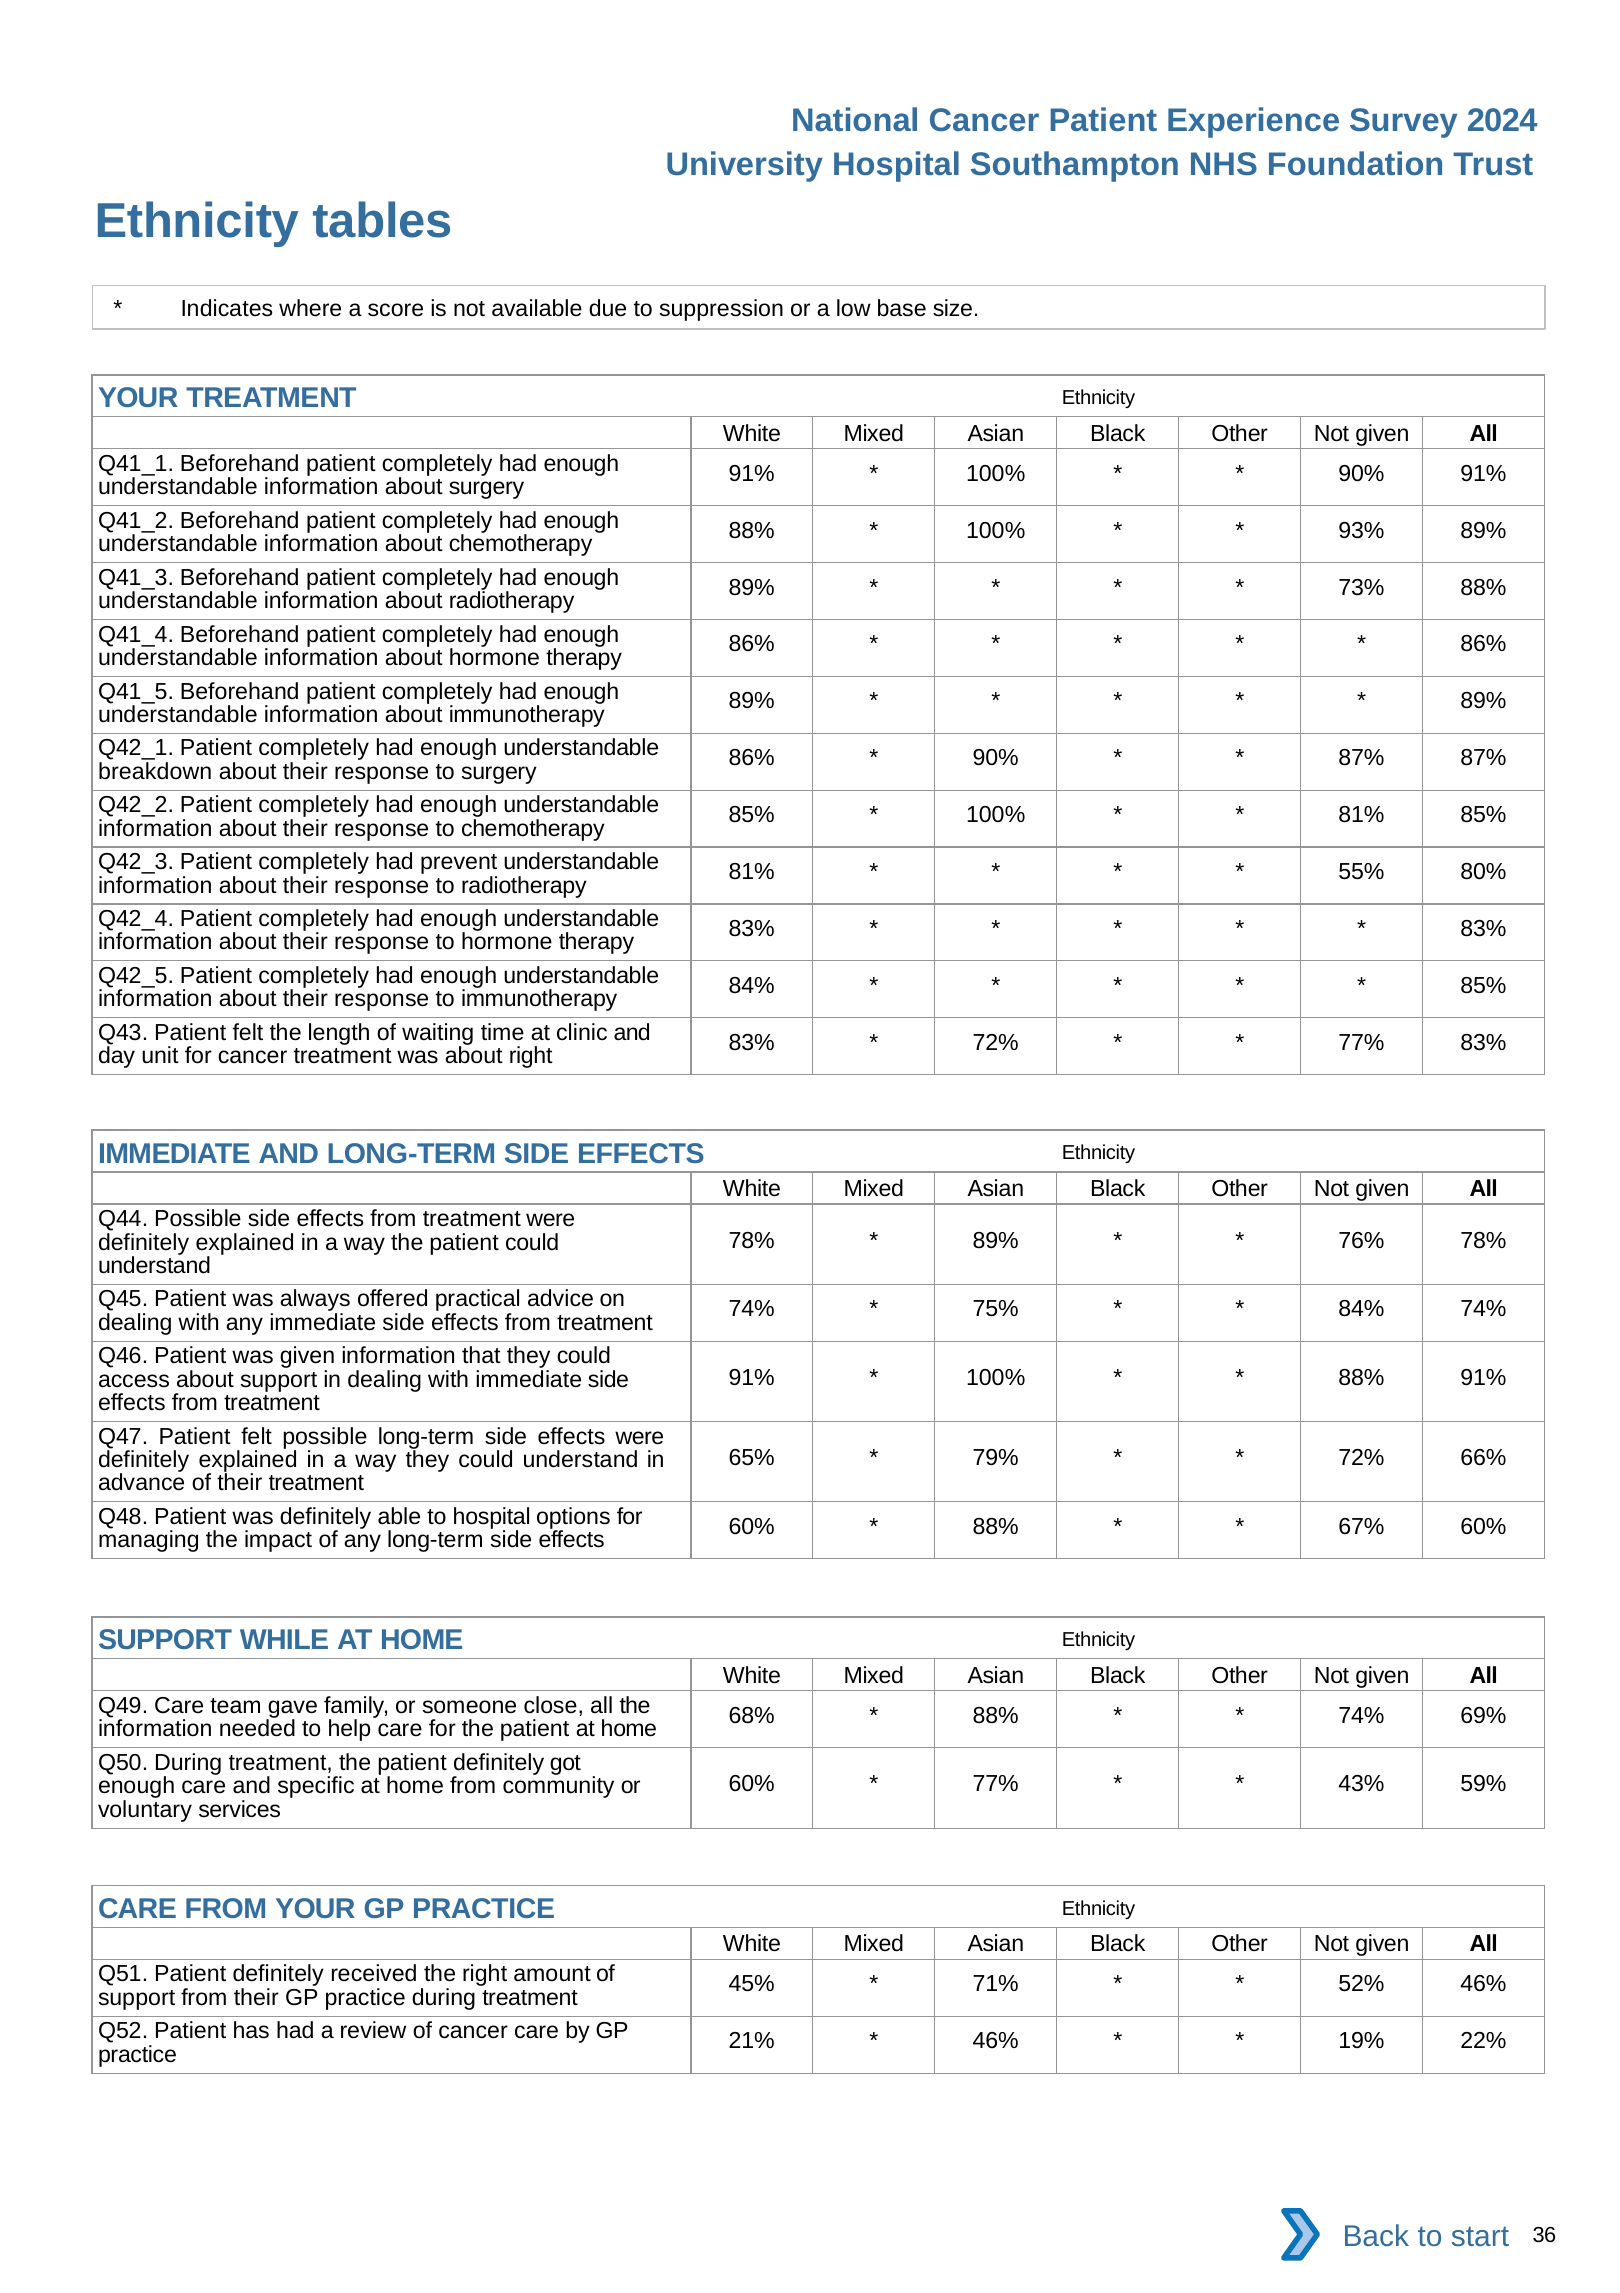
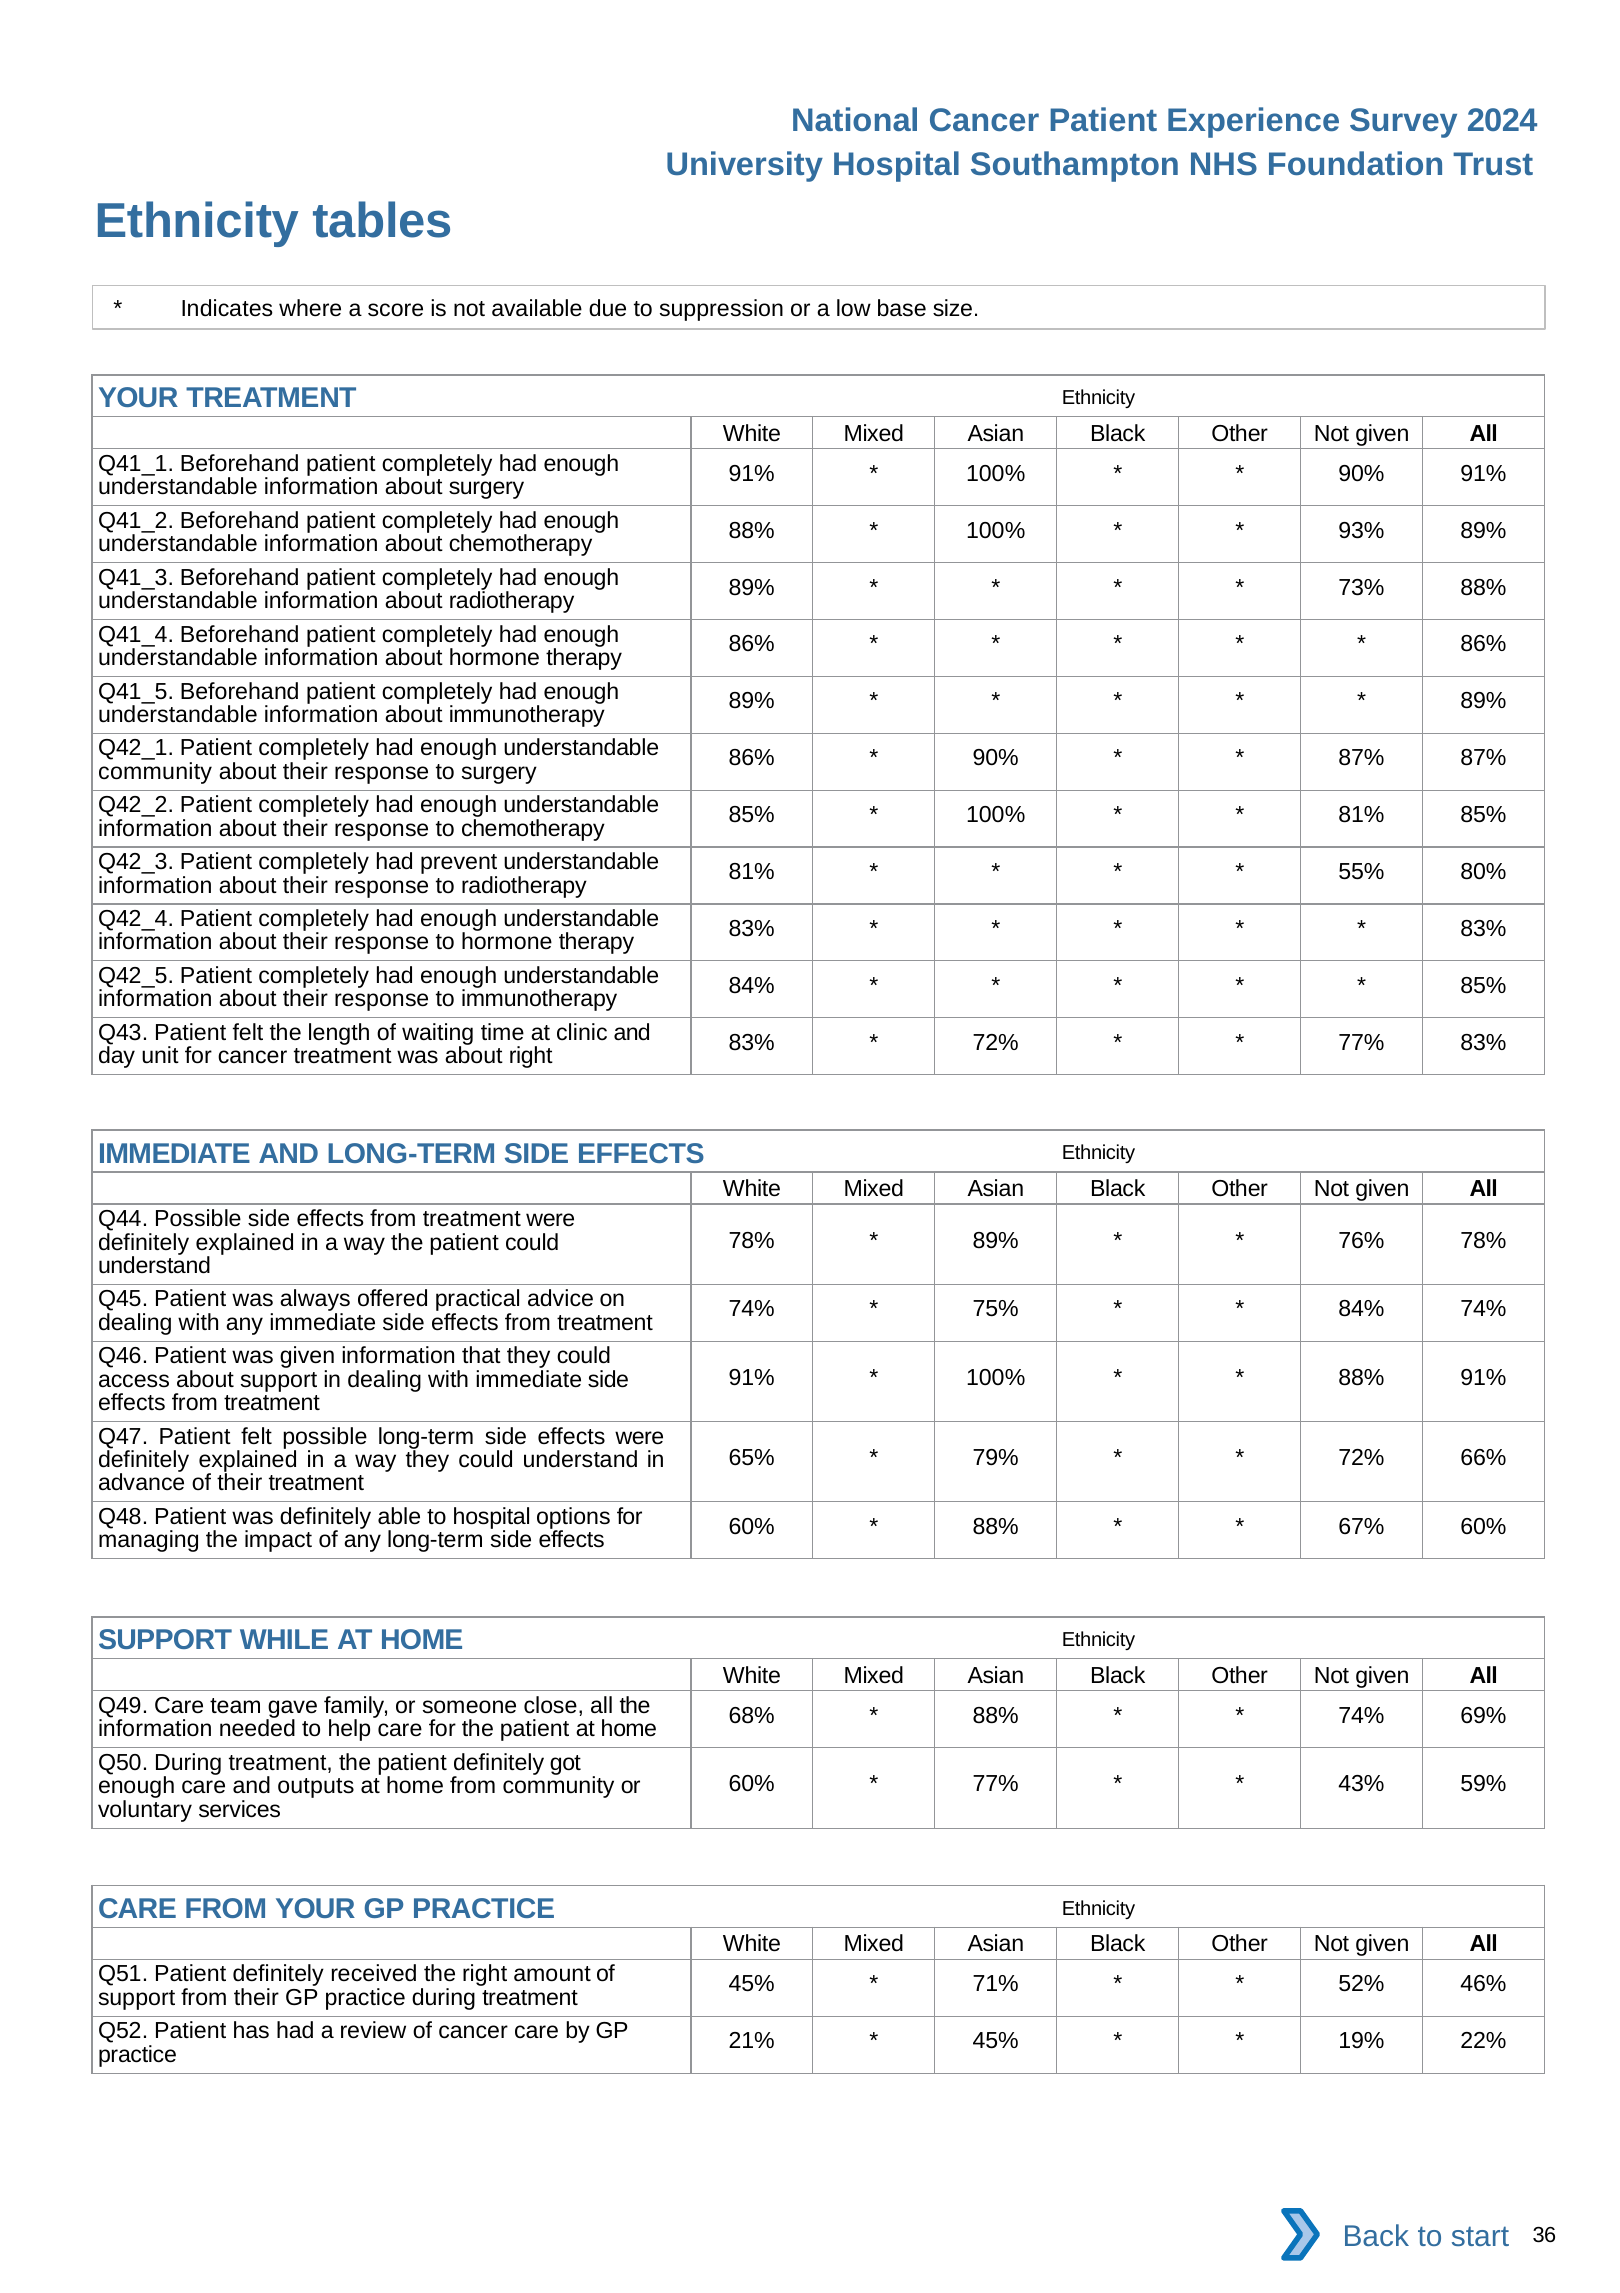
breakdown: breakdown -> community (155, 771)
specific: specific -> outputs (316, 1786)
46%: 46% -> 45% (996, 2041)
